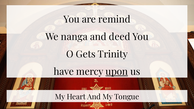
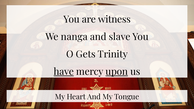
remind: remind -> witness (114, 19)
deed: deed -> slave (120, 37)
have underline: none -> present (64, 72)
